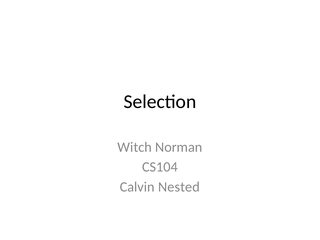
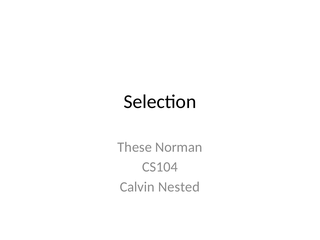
Witch: Witch -> These (135, 147)
